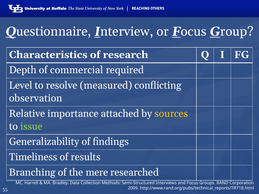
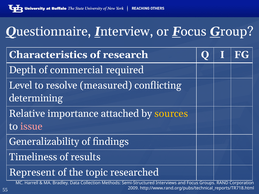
observation: observation -> determining (36, 98)
issue colour: light green -> pink (32, 126)
Branching: Branching -> Represent (32, 173)
mere: mere -> topic (97, 173)
